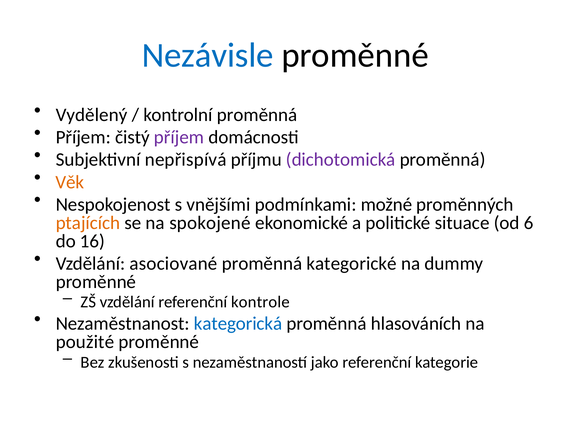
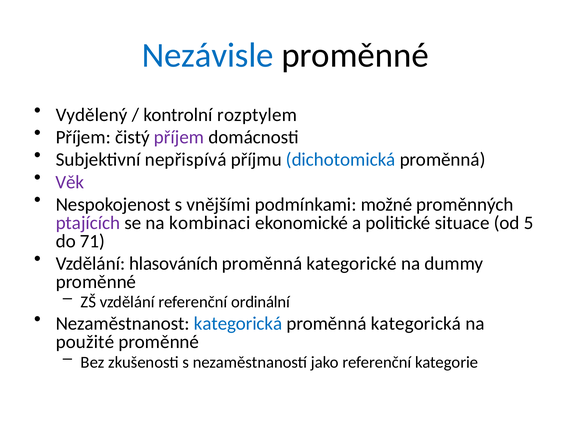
kontrolní proměnná: proměnná -> rozptylem (257, 115)
dichotomická colour: purple -> blue (341, 159)
Věk colour: orange -> purple (70, 182)
ptajících colour: orange -> purple (88, 222)
spokojené: spokojené -> kombinaci (210, 222)
6: 6 -> 5 (529, 222)
16: 16 -> 71 (92, 241)
asociované: asociované -> hlasováních (174, 263)
kontrole: kontrole -> ordinální (261, 302)
proměnná hlasováních: hlasováních -> kategorická (416, 323)
